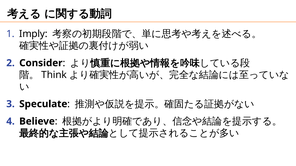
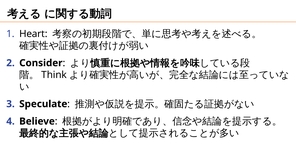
Imply: Imply -> Heart (33, 34)
